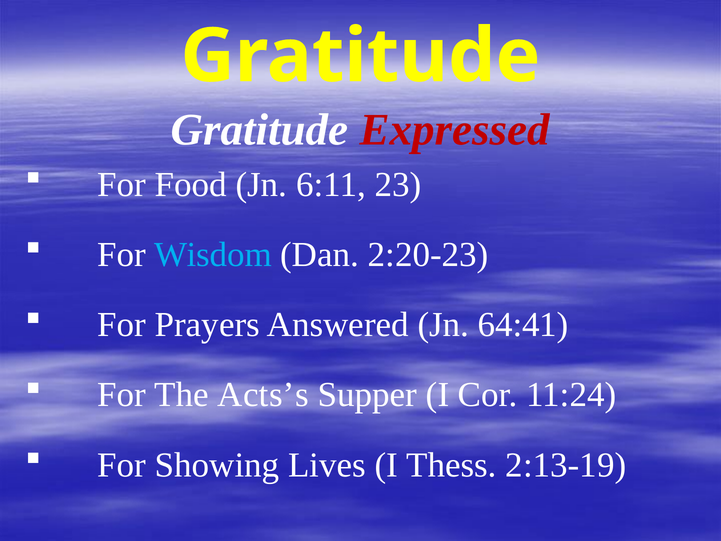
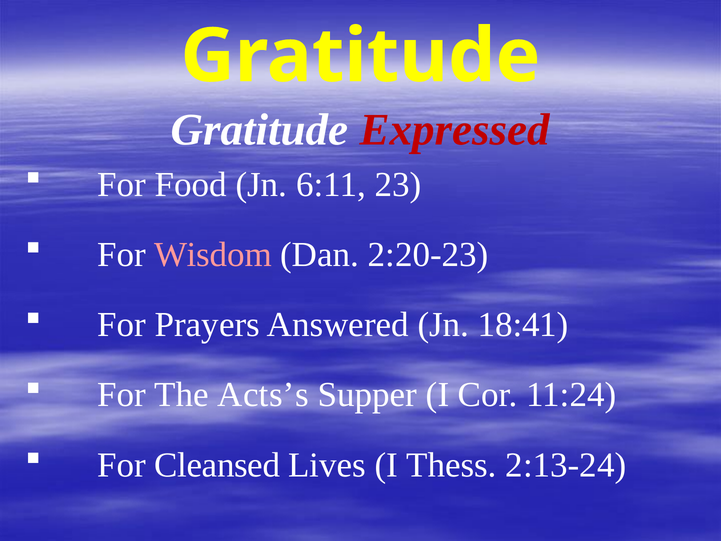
Wisdom colour: light blue -> pink (213, 254)
64:41: 64:41 -> 18:41 (523, 325)
Showing: Showing -> Cleansed (217, 465)
2:13-19: 2:13-19 -> 2:13-24 (566, 465)
